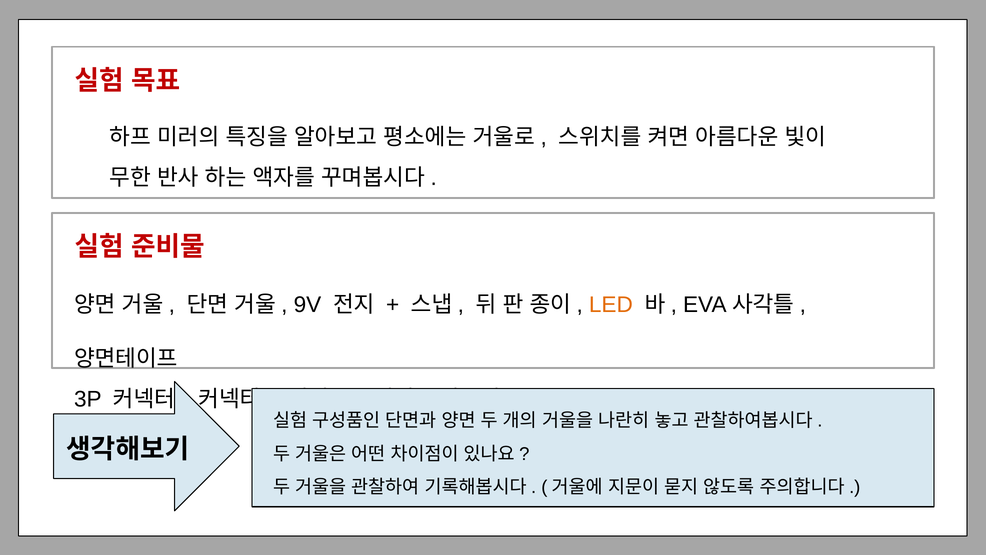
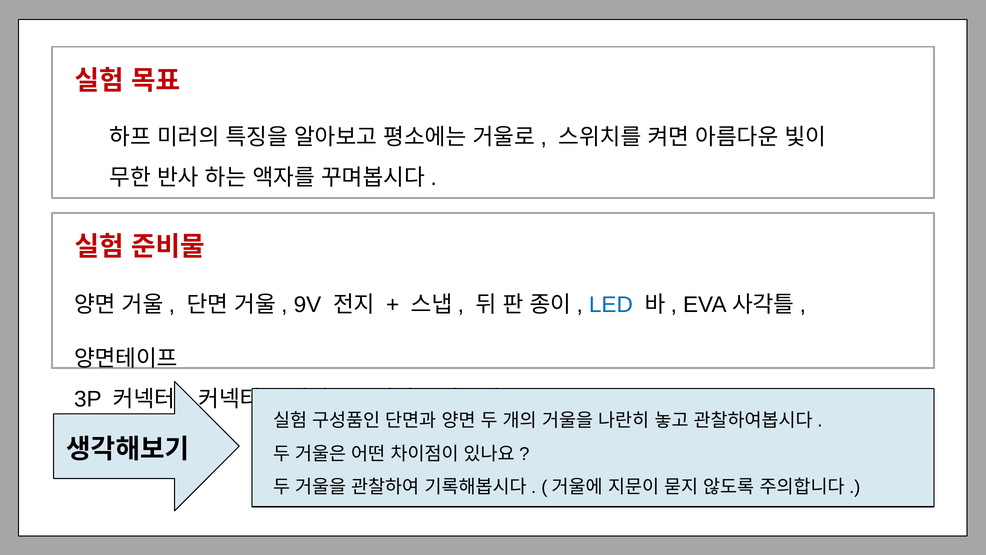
LED colour: orange -> blue (611, 304)
